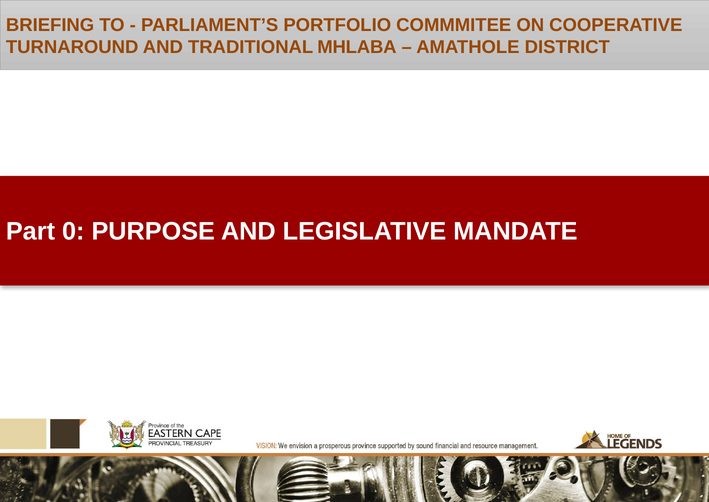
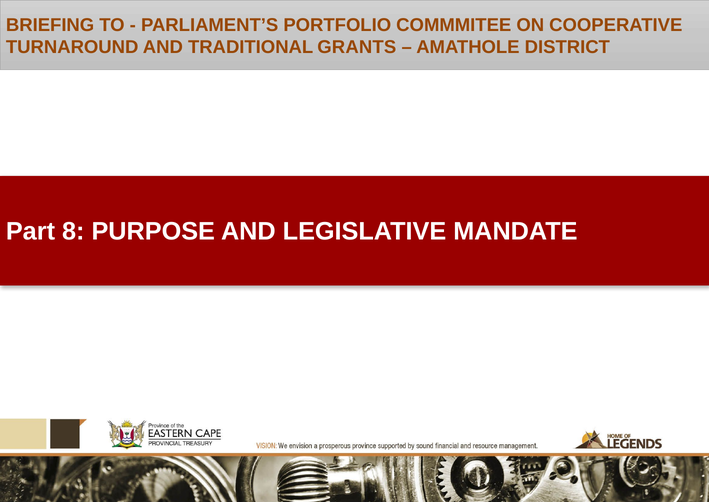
MHLABA: MHLABA -> GRANTS (357, 47)
0: 0 -> 8 (73, 231)
